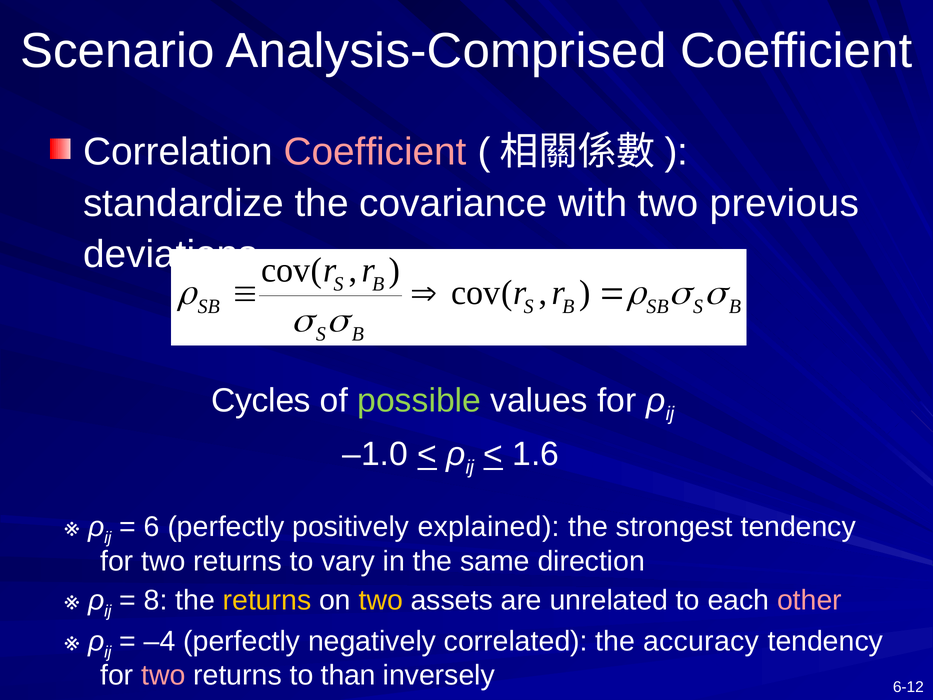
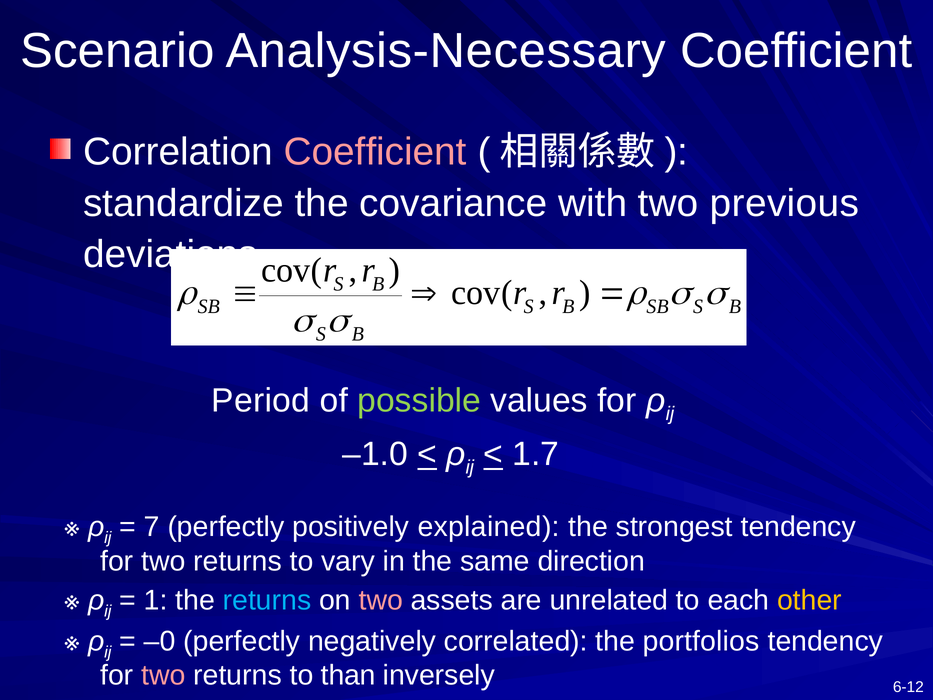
Analysis-Comprised: Analysis-Comprised -> Analysis-Necessary (446, 51)
Cycles: Cycles -> Period (261, 400)
1.6: 1.6 -> 1.7 (536, 454)
6: 6 -> 7 (152, 527)
8: 8 -> 1 (156, 600)
returns colour: yellow -> light blue (267, 600)
two colour: yellow -> pink (381, 600)
other colour: pink -> yellow (809, 600)
–4: –4 -> –0 (160, 641)
accuracy: accuracy -> portfolios (701, 641)
